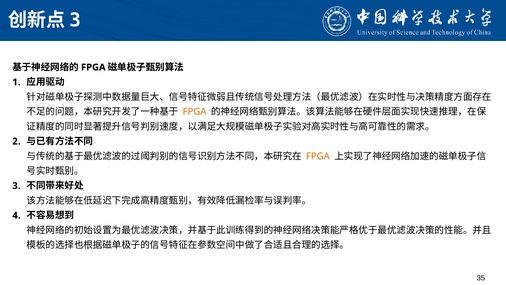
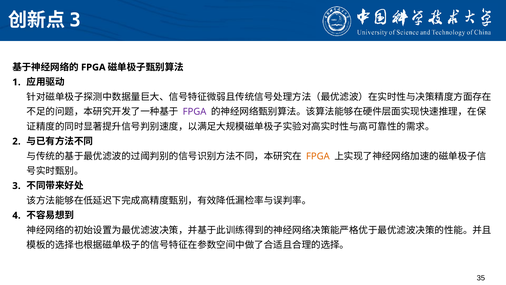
FPGA colour: orange -> purple (195, 112)
